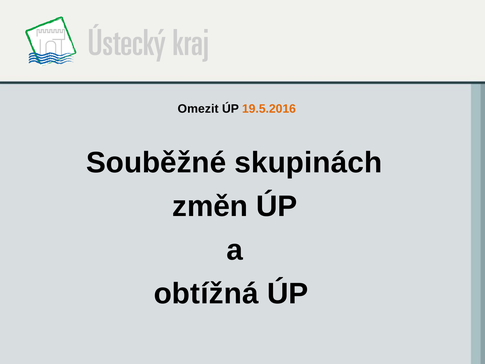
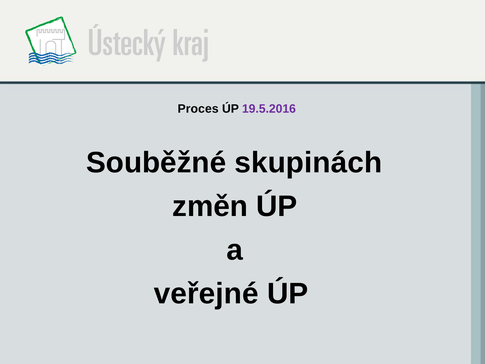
Omezit: Omezit -> Proces (198, 109)
19.5.2016 colour: orange -> purple (269, 109)
obtížná: obtížná -> veřejné (206, 293)
